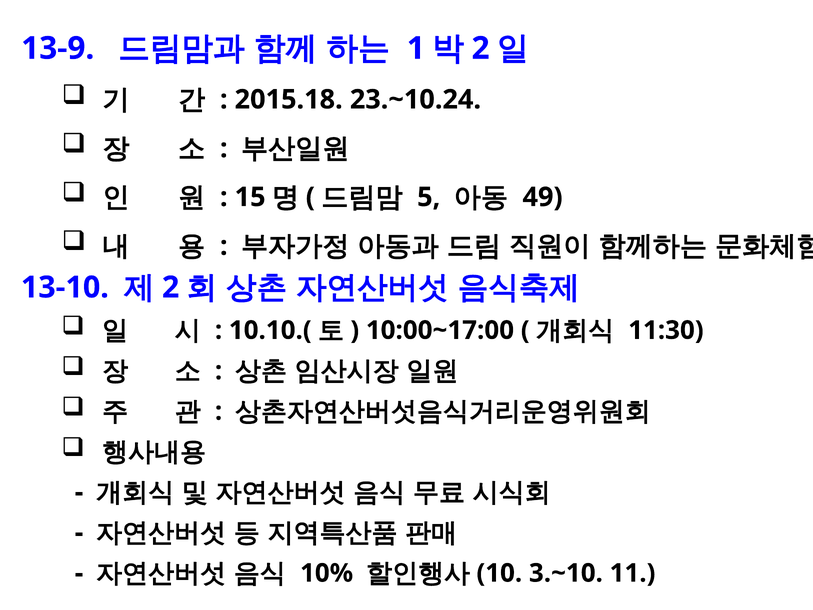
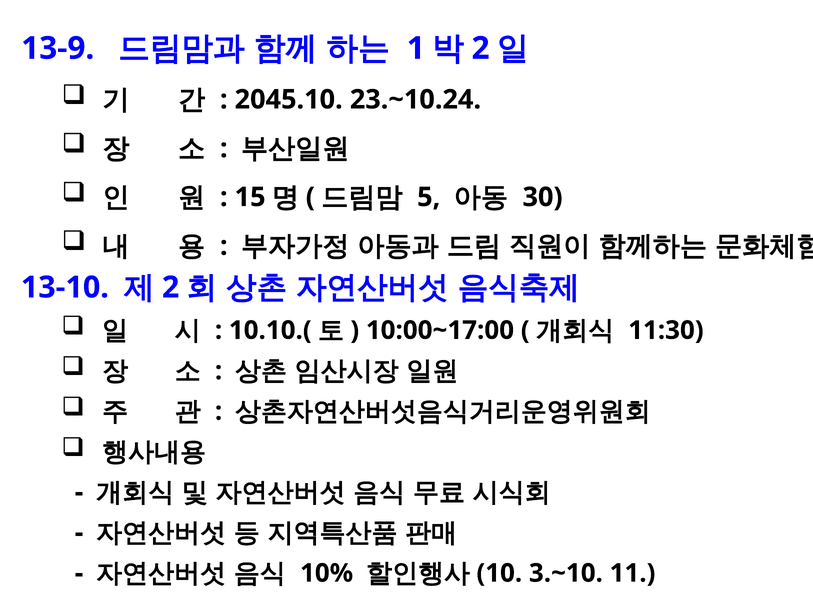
2015.18: 2015.18 -> 2045.10 (289, 99)
49: 49 -> 30 (543, 197)
